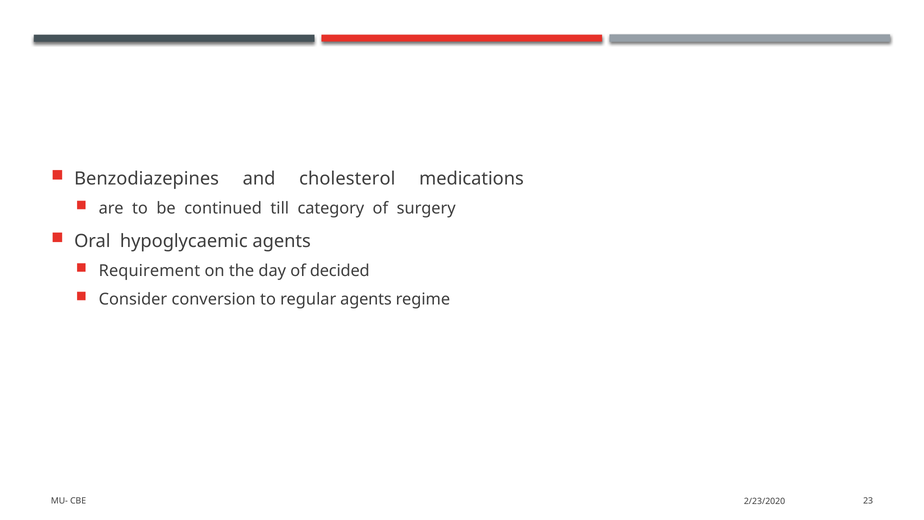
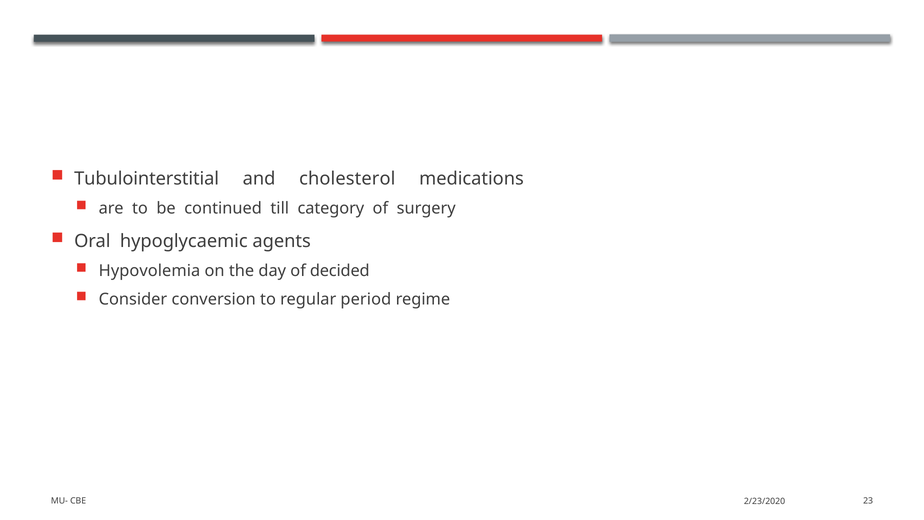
Benzodiazepines: Benzodiazepines -> Tubulointerstitial (147, 179)
Requirement: Requirement -> Hypovolemia (149, 271)
regular agents: agents -> period (366, 299)
